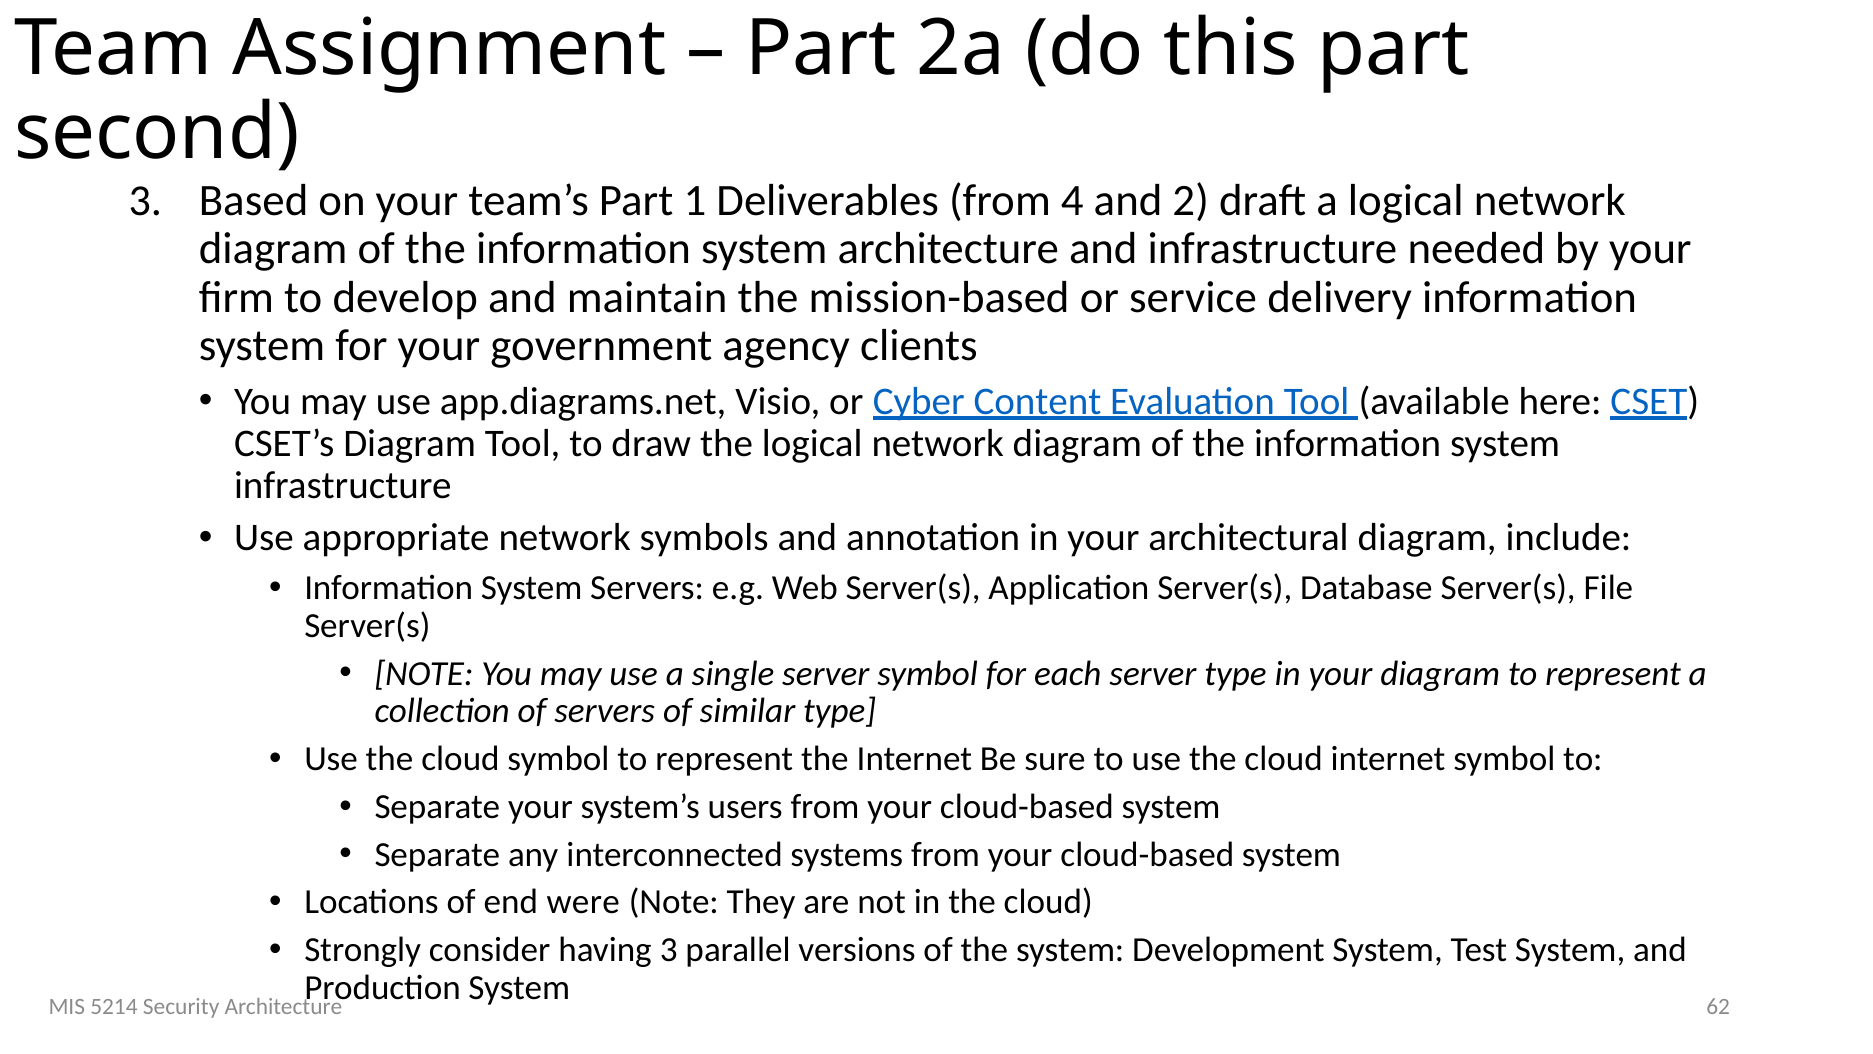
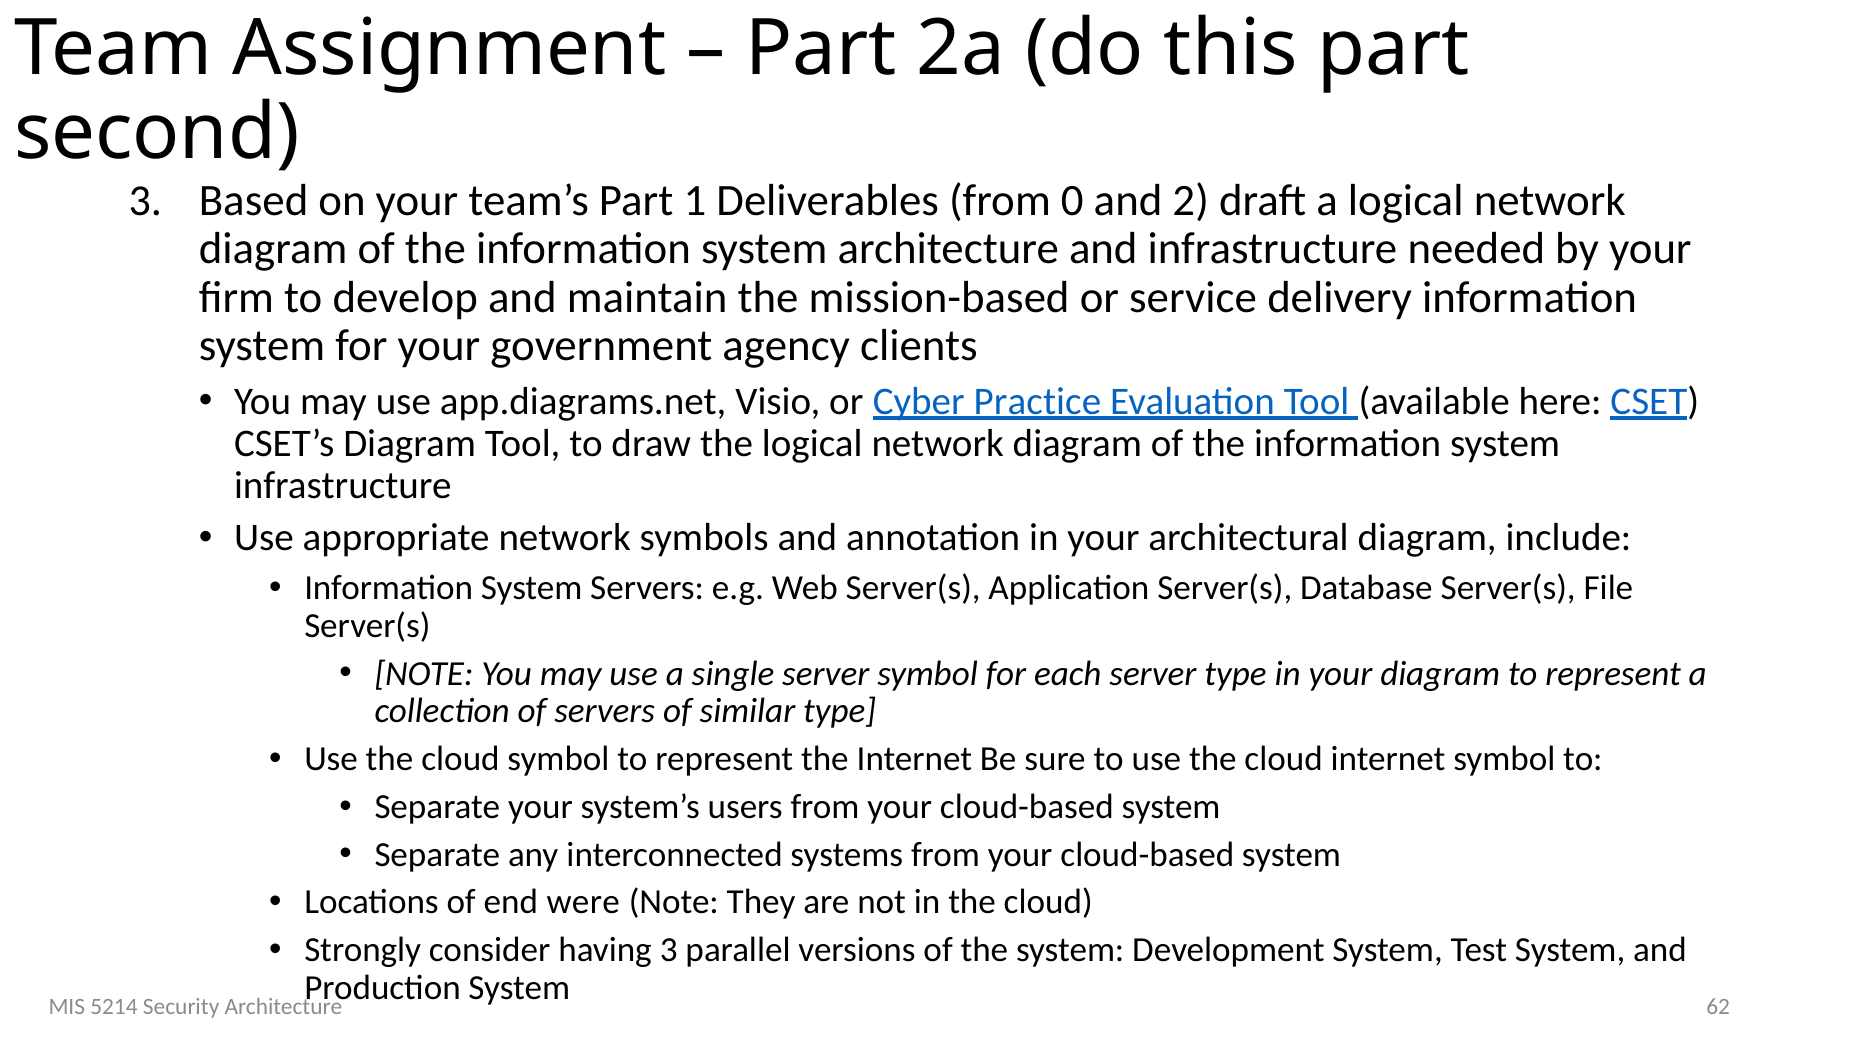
4: 4 -> 0 (1072, 200)
Content: Content -> Practice (1037, 401)
